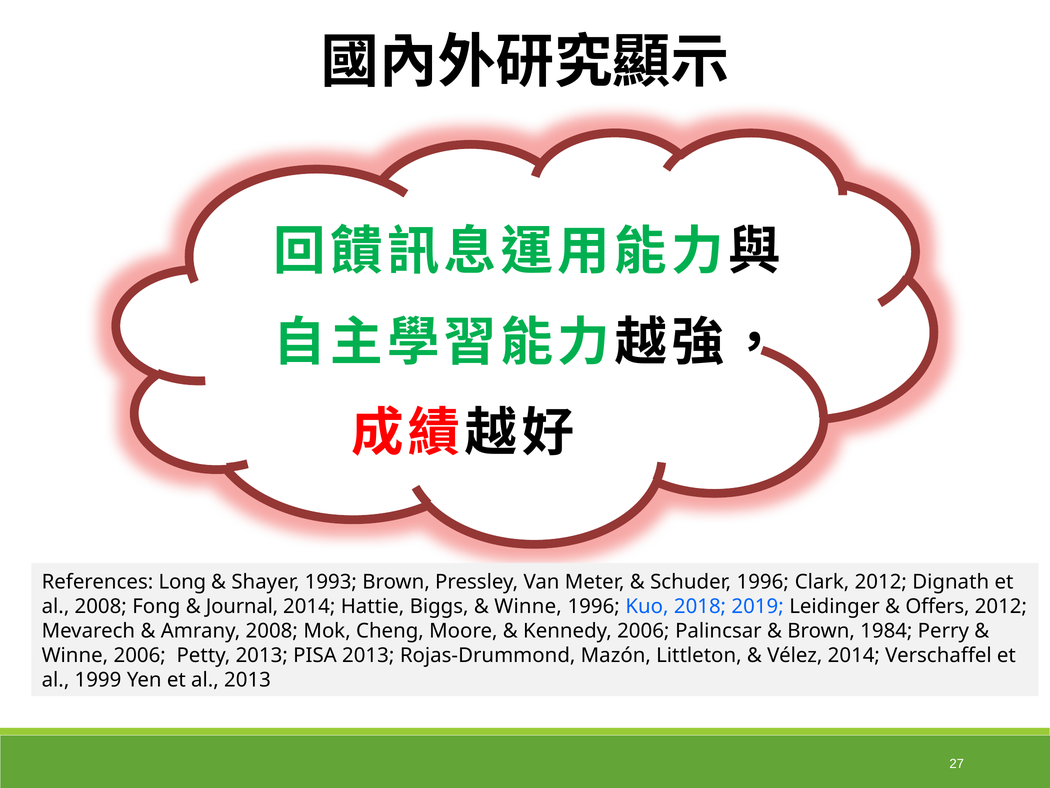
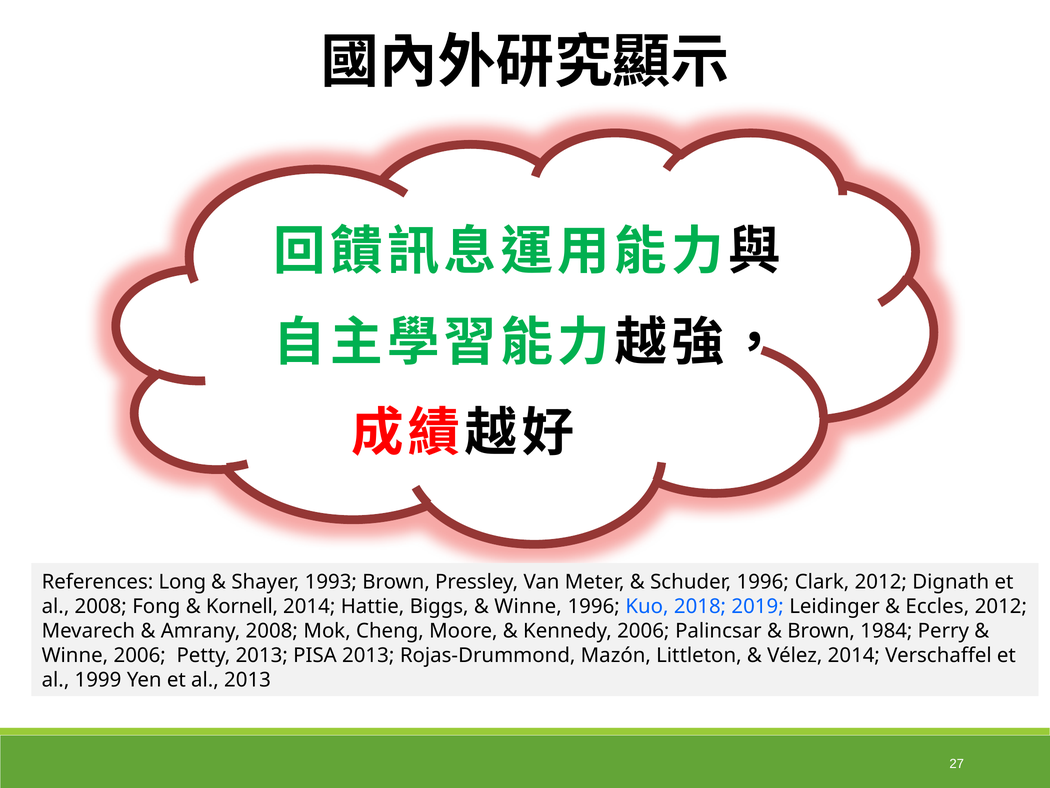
Journal: Journal -> Kornell (242, 606)
Offers: Offers -> Eccles (937, 606)
